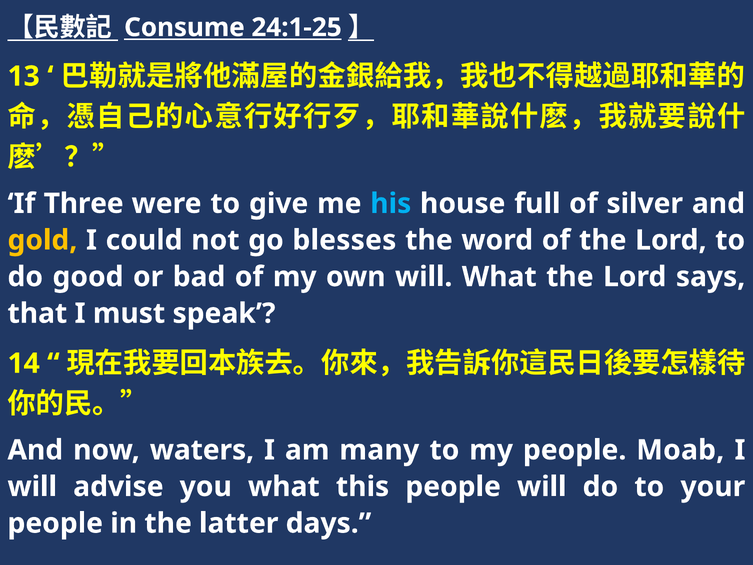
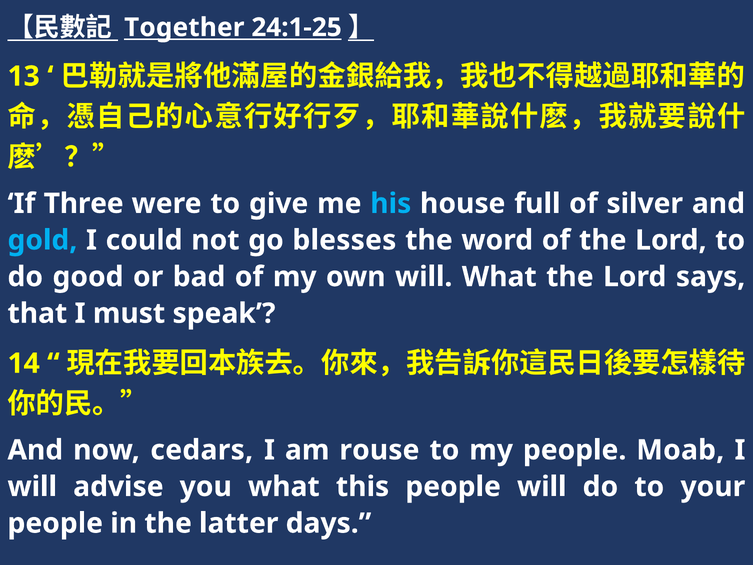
Consume: Consume -> Together (184, 27)
gold colour: yellow -> light blue (42, 240)
waters: waters -> cedars (202, 450)
many: many -> rouse (379, 450)
